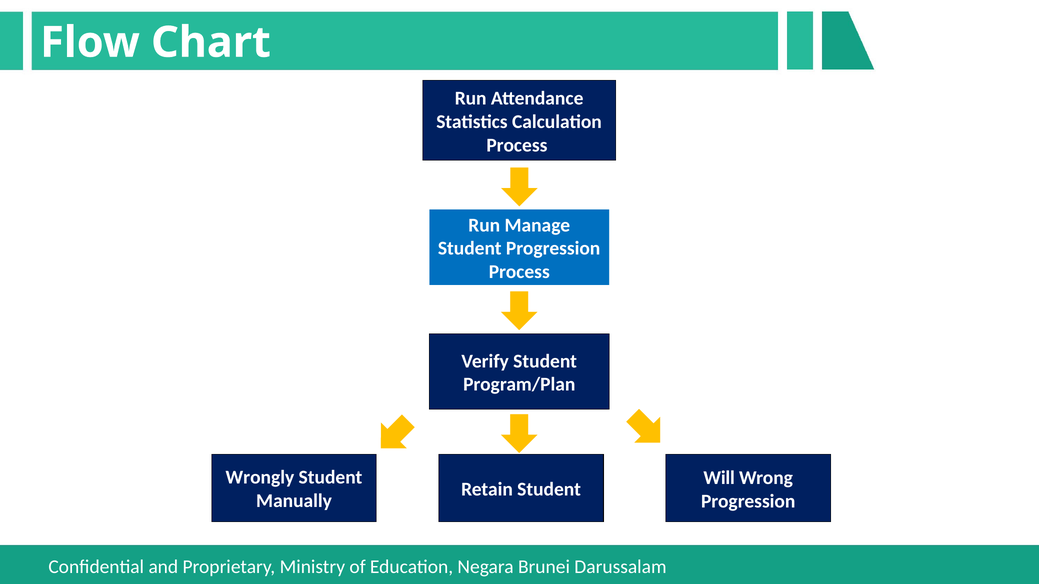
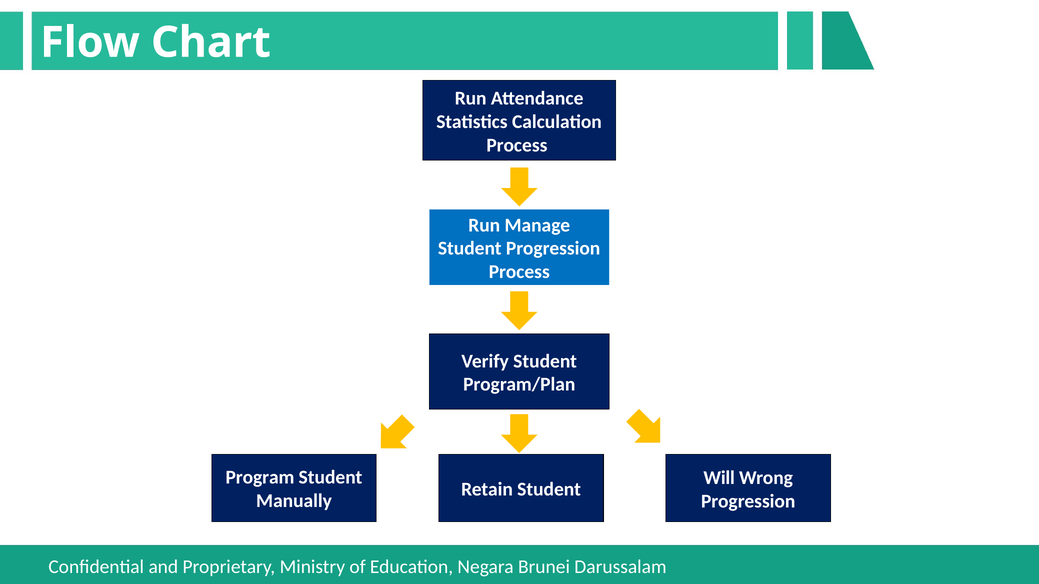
Wrongly: Wrongly -> Program (260, 478)
